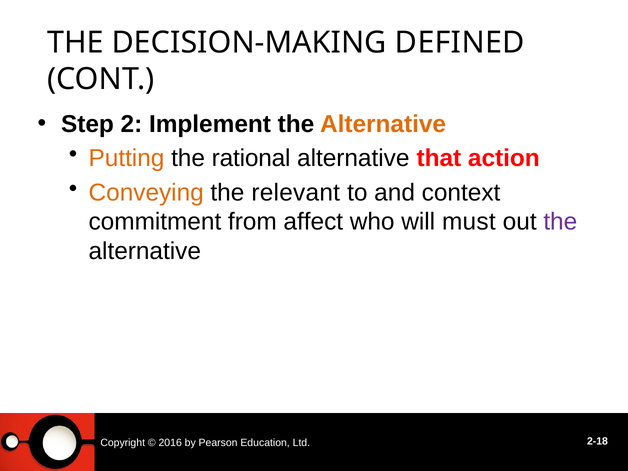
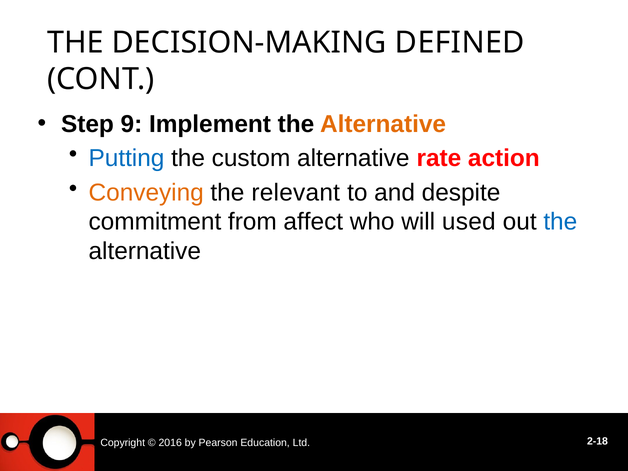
2: 2 -> 9 (131, 124)
Putting colour: orange -> blue (126, 158)
rational: rational -> custom (251, 158)
that: that -> rate (439, 158)
context: context -> despite (461, 193)
must: must -> used (469, 222)
the colour: purple -> blue (560, 222)
